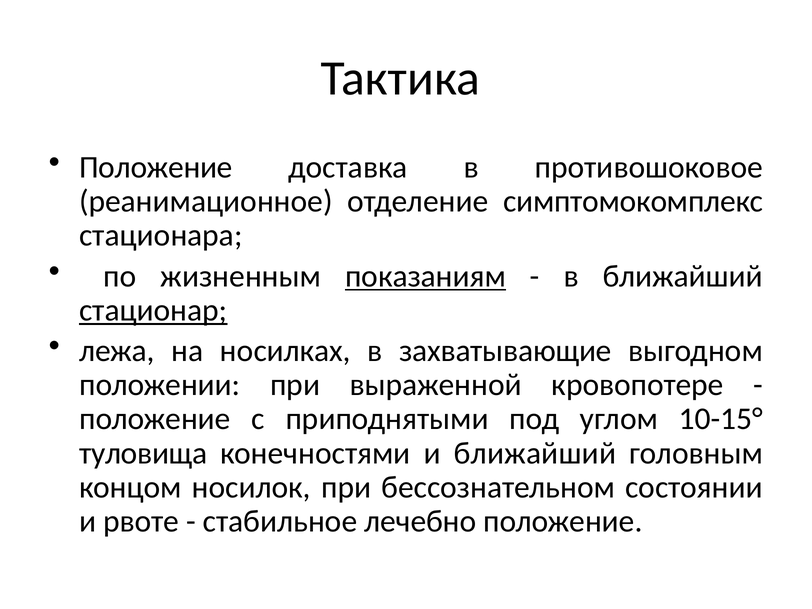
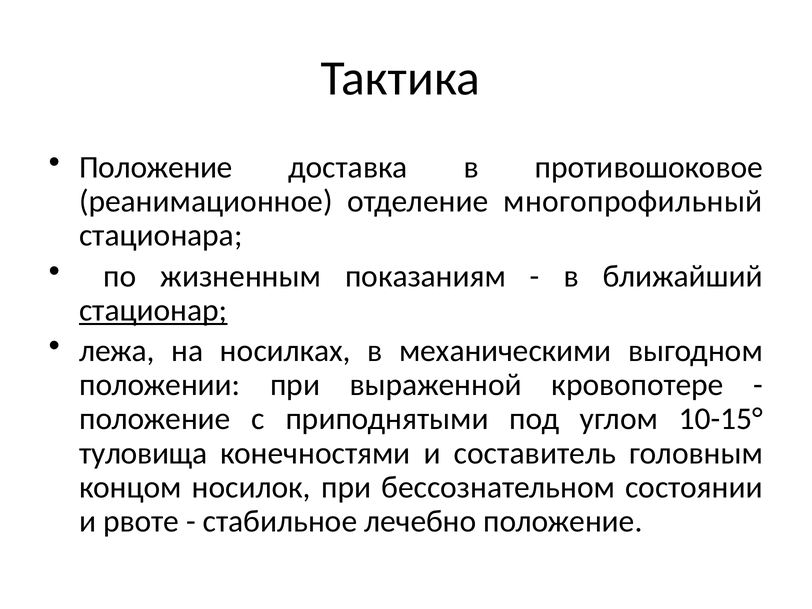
симптомокомплекс: симптомокомплекс -> многопрофильный (633, 201)
показаниям underline: present -> none (426, 276)
захватывающие: захватывающие -> механическими (505, 351)
и ближайший: ближайший -> составитель (535, 453)
